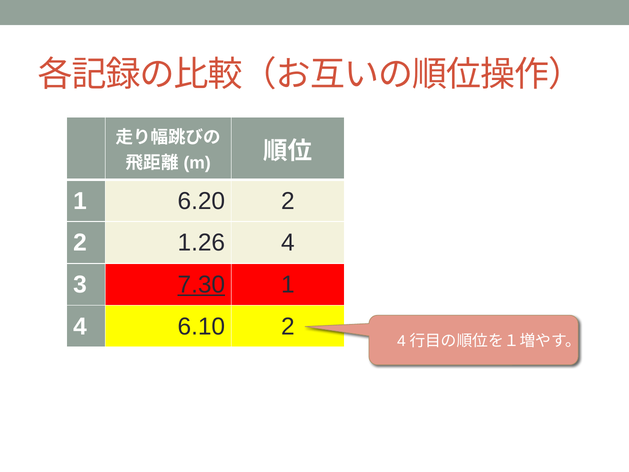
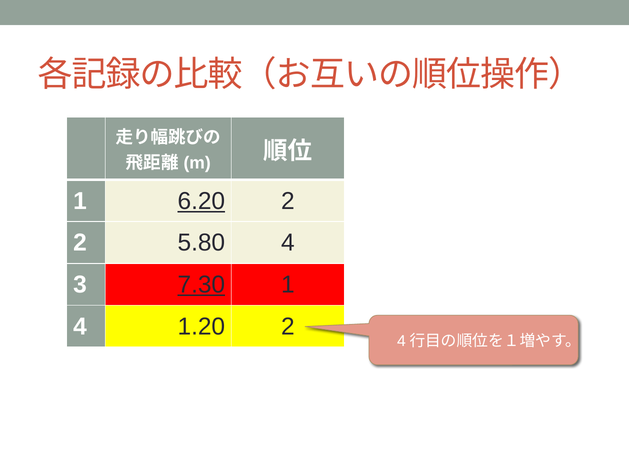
6.20 underline: none -> present (201, 201)
1.26: 1.26 -> 5.80 (201, 243)
6.10: 6.10 -> 1.20 (201, 326)
